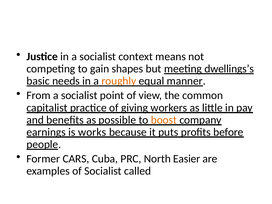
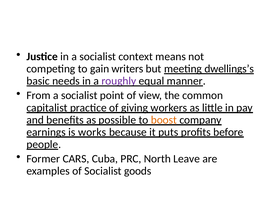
shapes: shapes -> writers (127, 69)
roughly colour: orange -> purple (119, 81)
Easier: Easier -> Leave (187, 159)
called: called -> goods (138, 171)
